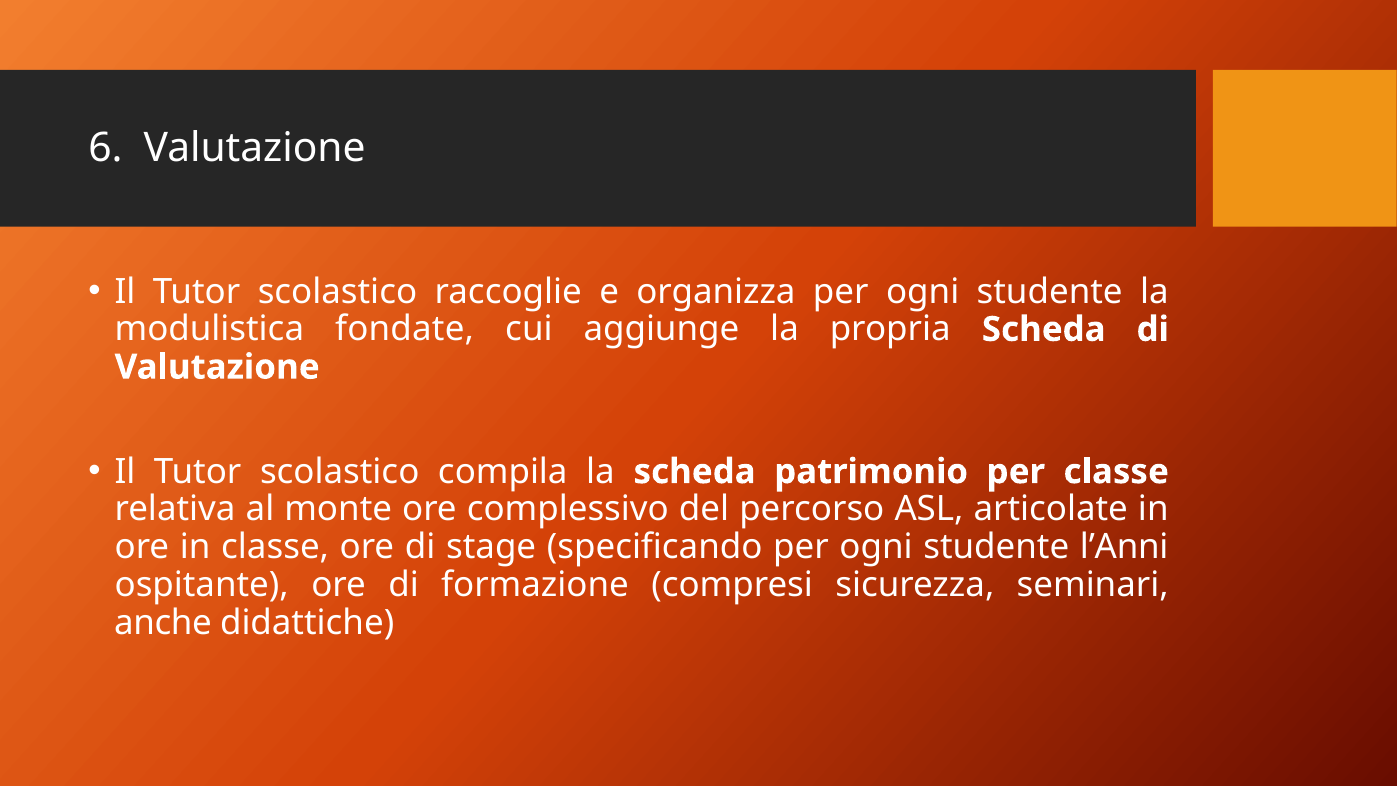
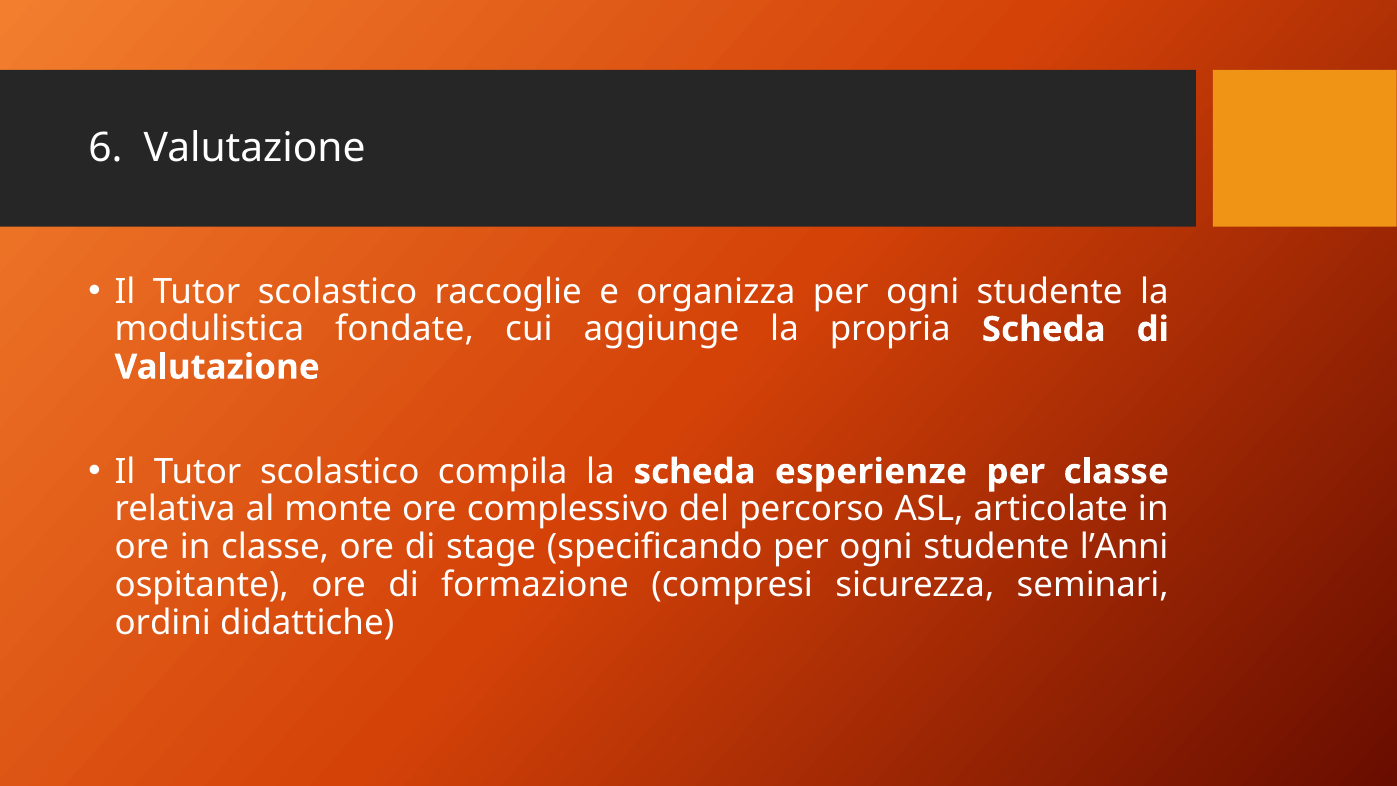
patrimonio: patrimonio -> esperienze (871, 472)
anche: anche -> ordini (163, 622)
